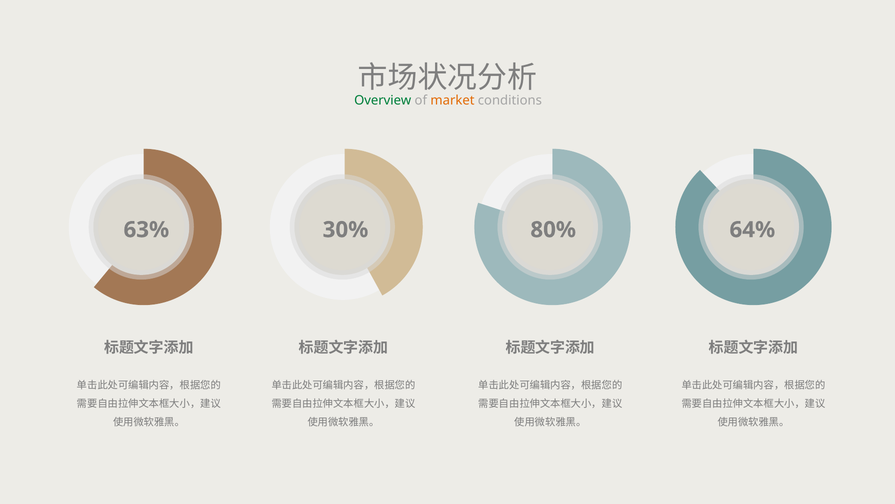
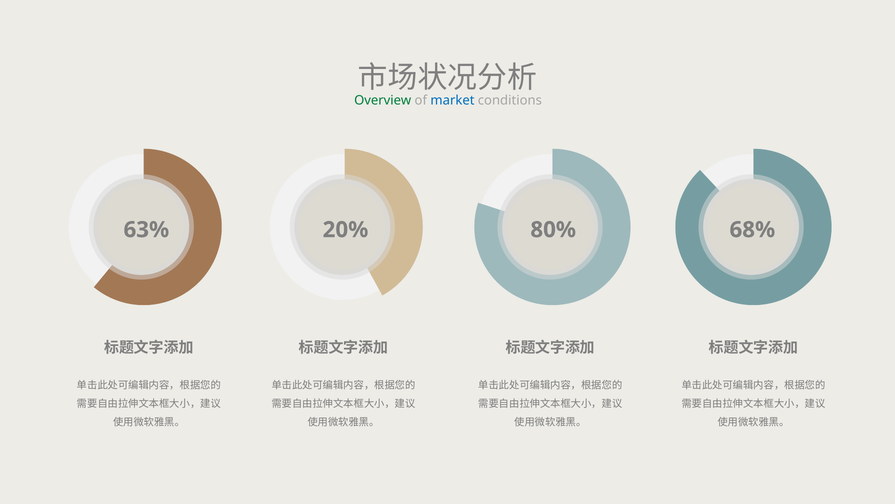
market colour: orange -> blue (452, 100)
30%: 30% -> 20% (345, 230)
64%: 64% -> 68% (752, 230)
